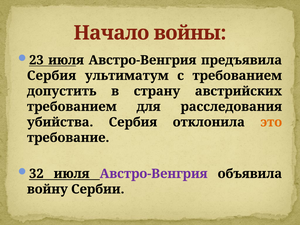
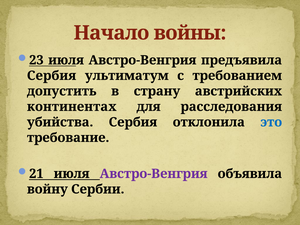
требованием: требованием -> континентах (72, 107)
это colour: orange -> blue (271, 122)
32: 32 -> 21 (36, 174)
